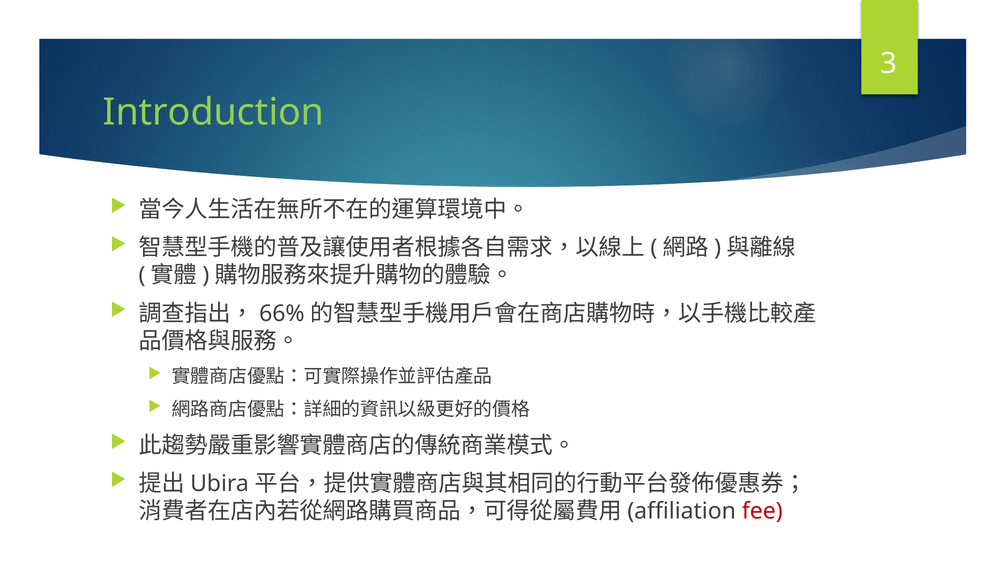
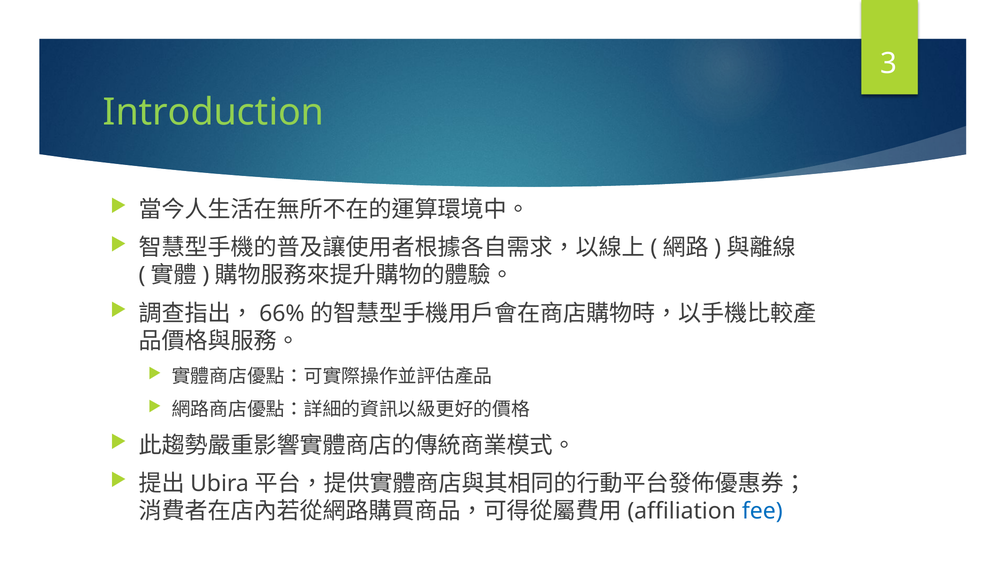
fee colour: red -> blue (762, 511)
